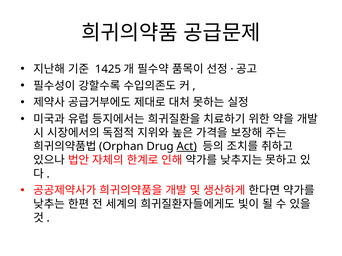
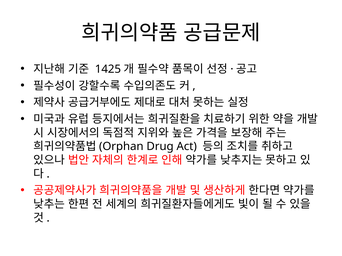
Act underline: present -> none (187, 147)
